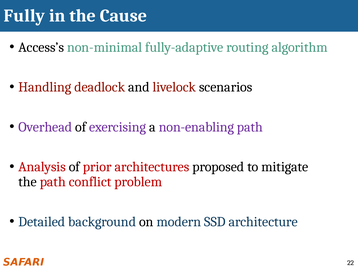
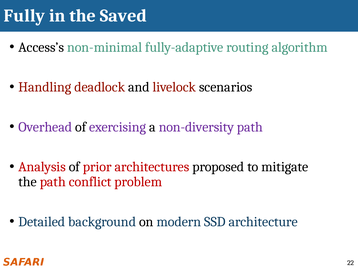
Cause: Cause -> Saved (123, 16)
non-enabling: non-enabling -> non-diversity (196, 127)
